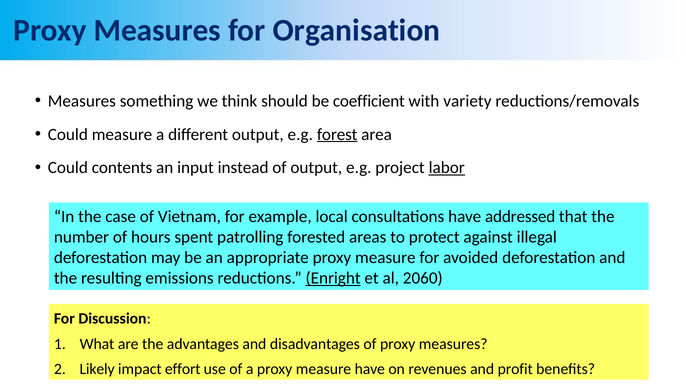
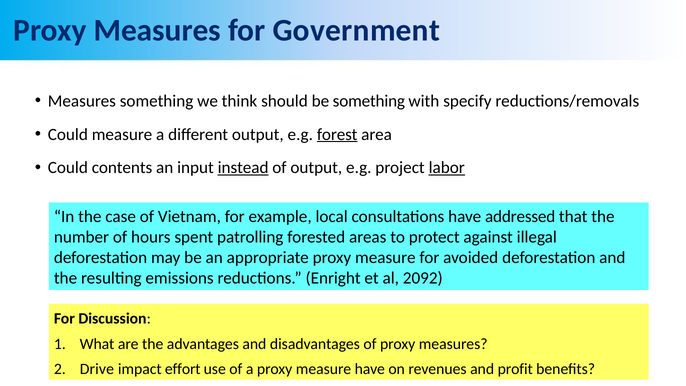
Organisation: Organisation -> Government (356, 30)
be coefficient: coefficient -> something (369, 101)
variety: variety -> specify (467, 101)
instead underline: none -> present (243, 168)
Enright underline: present -> none (333, 278)
2060: 2060 -> 2092 (423, 278)
Likely: Likely -> Drive (97, 369)
